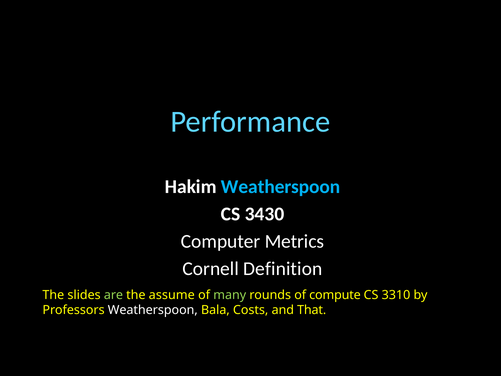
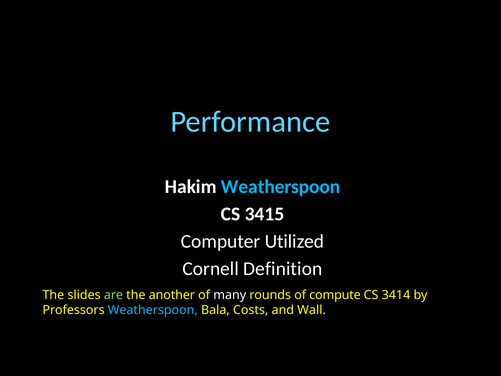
3430: 3430 -> 3415 (265, 214)
Metrics: Metrics -> Utilized (294, 241)
assume: assume -> another (172, 295)
many colour: light green -> white (230, 295)
3310: 3310 -> 3414 (396, 295)
Weatherspoon colour: white -> light blue (153, 310)
That: That -> Wall (312, 310)
